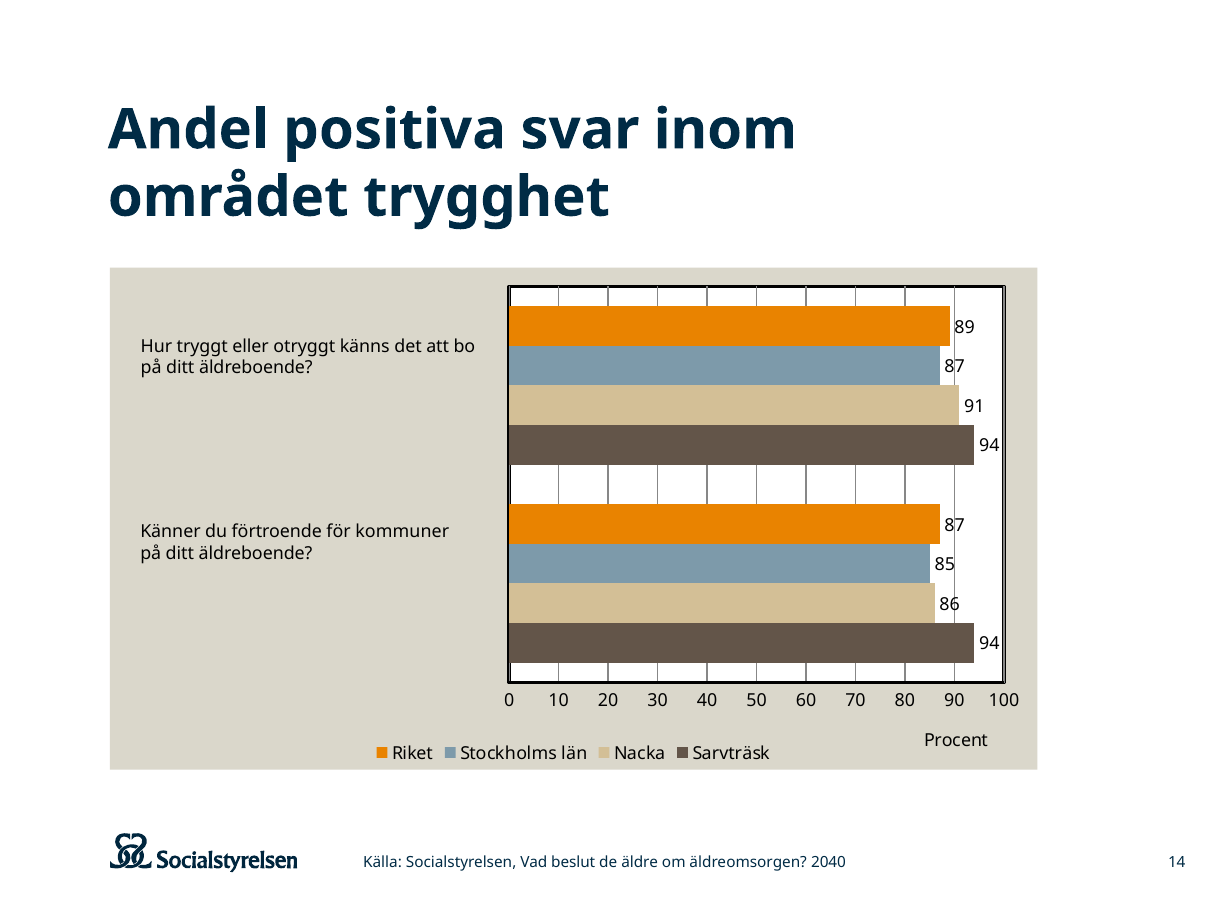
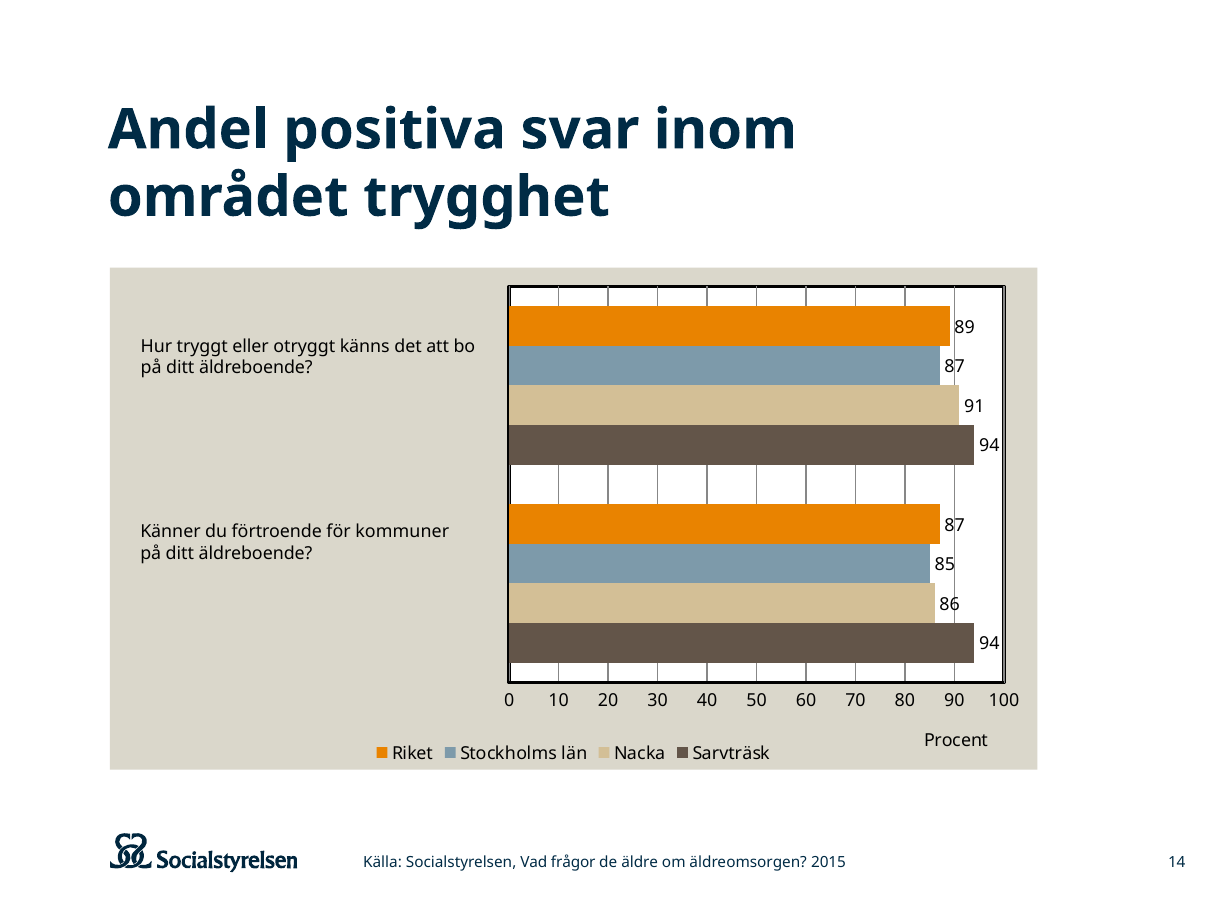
beslut: beslut -> frågor (573, 862)
2040: 2040 -> 2015 (829, 862)
